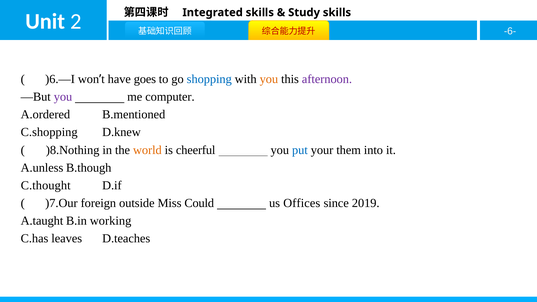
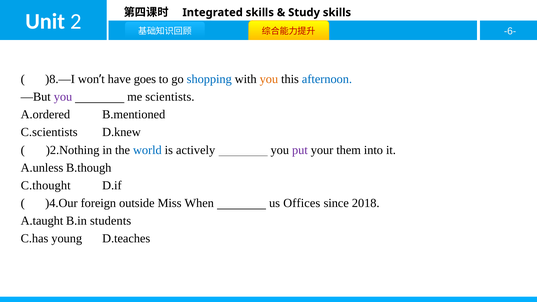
)6.—I: )6.—I -> )8.—I (60, 79)
afternoon colour: purple -> blue (327, 79)
computer: computer -> scientists (170, 97)
C.shopping: C.shopping -> C.scientists (49, 132)
)8.Nothing: )8.Nothing -> )2.Nothing (73, 150)
world colour: orange -> blue (147, 150)
cheerful: cheerful -> actively (196, 150)
put colour: blue -> purple (300, 150)
)7.Our: )7.Our -> )4.Our (61, 203)
Could: Could -> When (199, 203)
2019: 2019 -> 2018 (366, 203)
working: working -> students (111, 221)
leaves: leaves -> young (67, 239)
